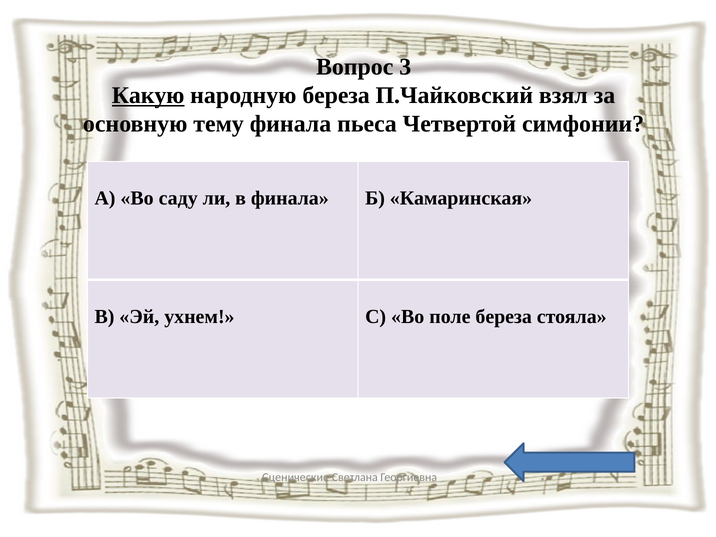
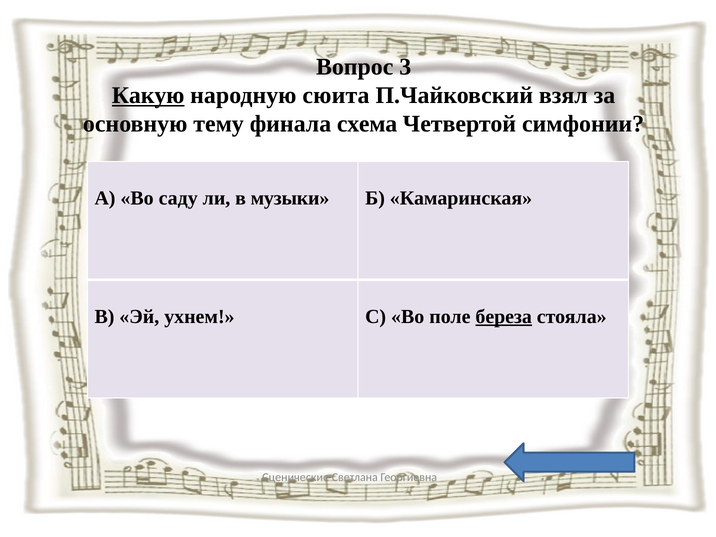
народную береза: береза -> сюита (336, 95)
пьеса: пьеса -> схема (367, 124)
в финала: финала -> музыки (290, 198)
береза underline: none -> present (504, 317)
